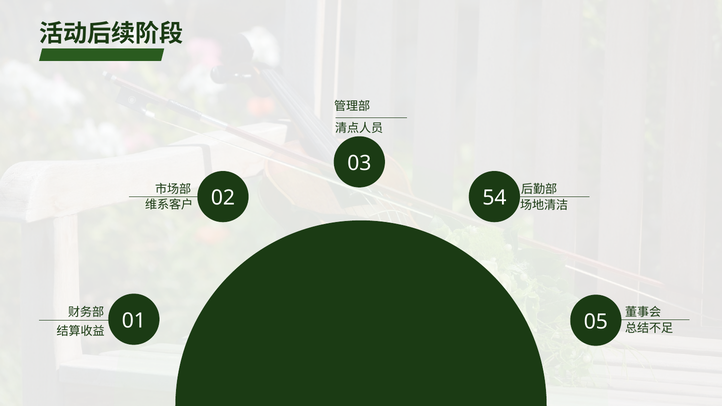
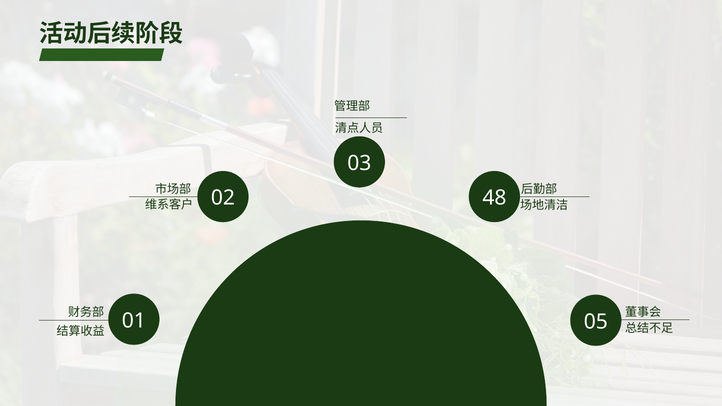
54: 54 -> 48 (494, 198)
